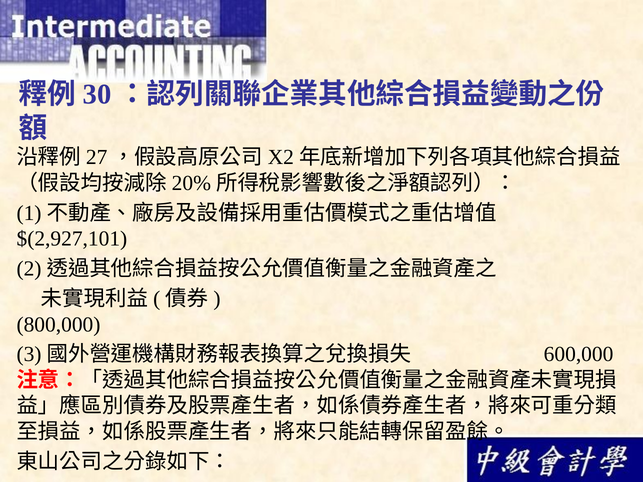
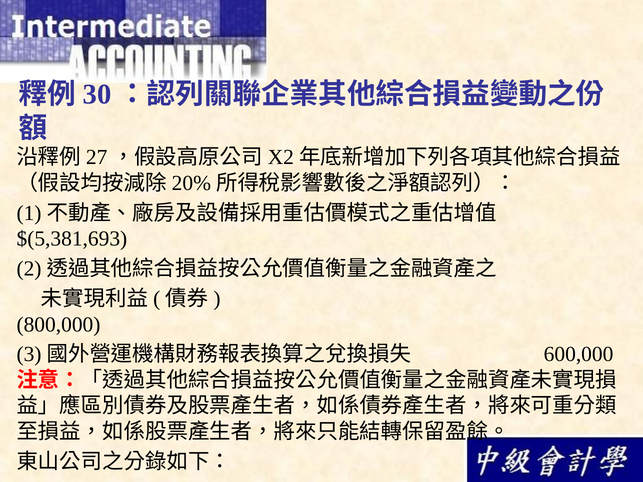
$(2,927,101: $(2,927,101 -> $(5,381,693 (72, 239)
